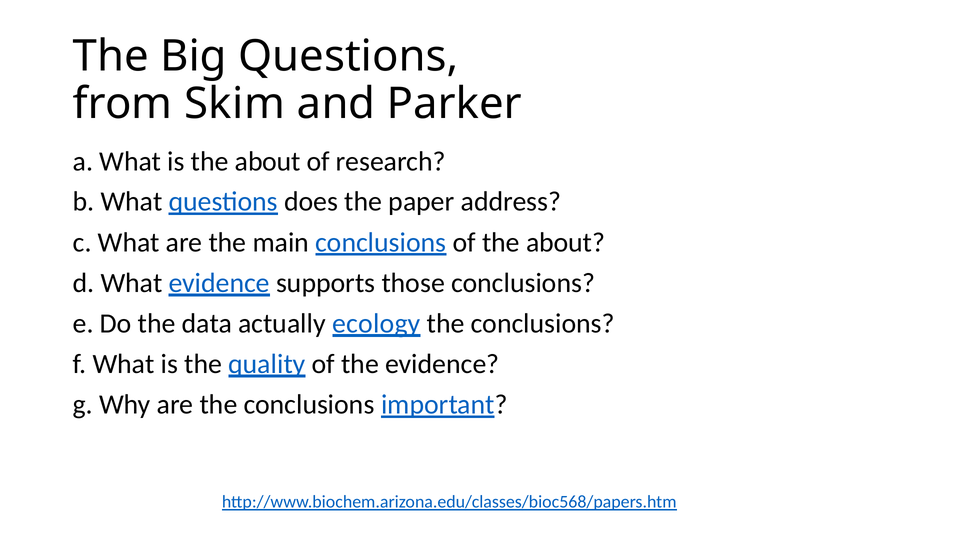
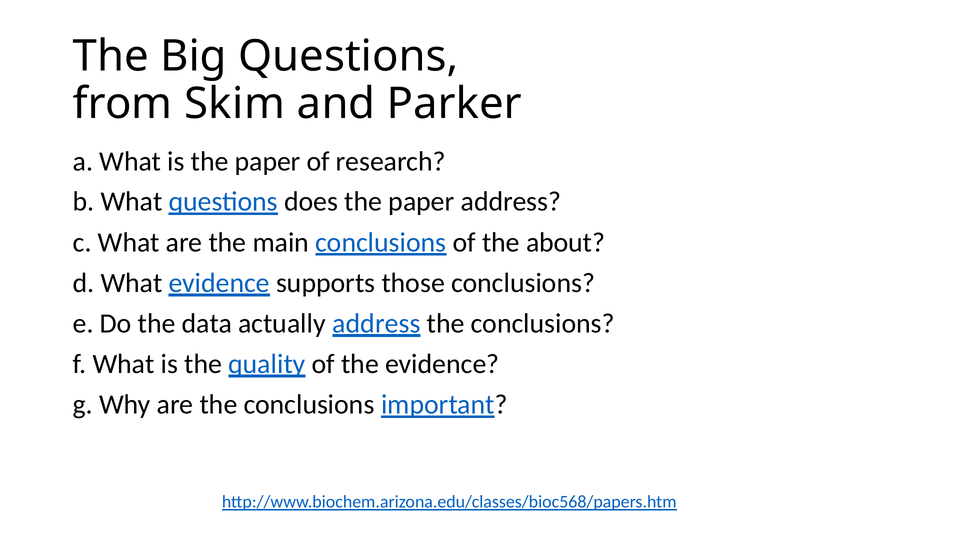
is the about: about -> paper (268, 161)
actually ecology: ecology -> address (376, 324)
